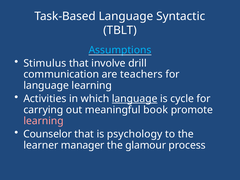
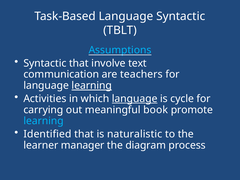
Stimulus: Stimulus -> Syntactic (45, 63)
drill: drill -> text (137, 63)
learning underline: none -> present (92, 86)
learning colour: pink -> light blue (44, 121)
Counselor: Counselor -> Identified (47, 134)
psychology: psychology -> naturalistic (135, 134)
glamour: glamour -> diagram (146, 145)
